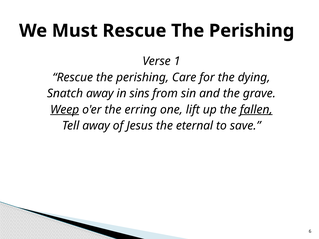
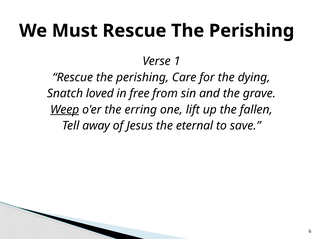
Snatch away: away -> loved (100, 94)
sins: sins -> free (139, 94)
fallen underline: present -> none (256, 110)
